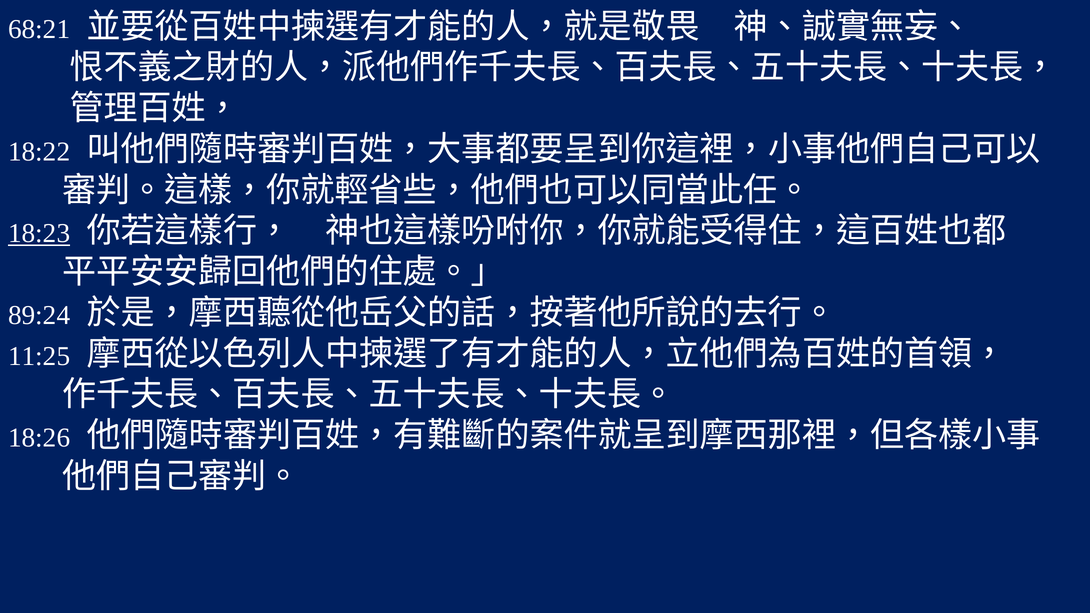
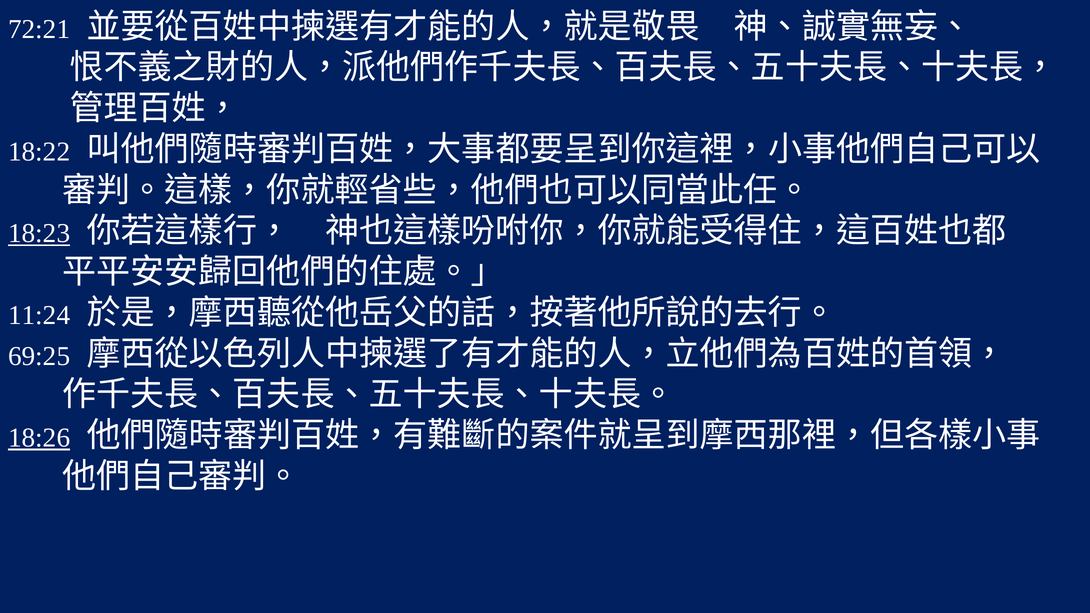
68:21: 68:21 -> 72:21 (39, 29)
89:24: 89:24 -> 11:24 (39, 315)
11:25: 11:25 -> 69:25 (39, 356)
18:26 underline: none -> present (39, 438)
